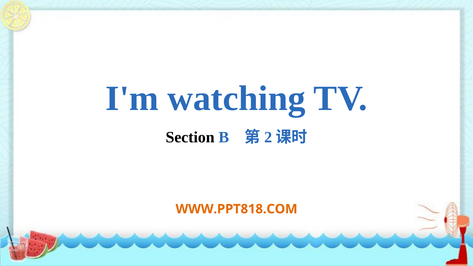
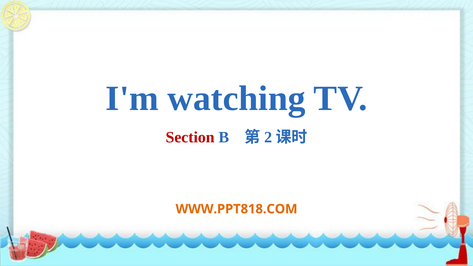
Section colour: black -> red (190, 137)
